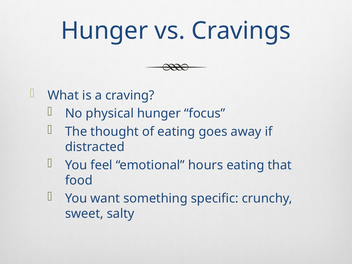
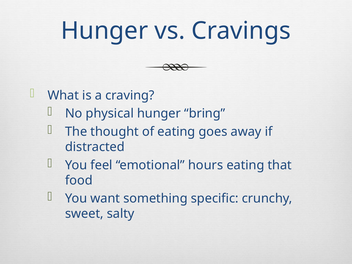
focus: focus -> bring (205, 114)
